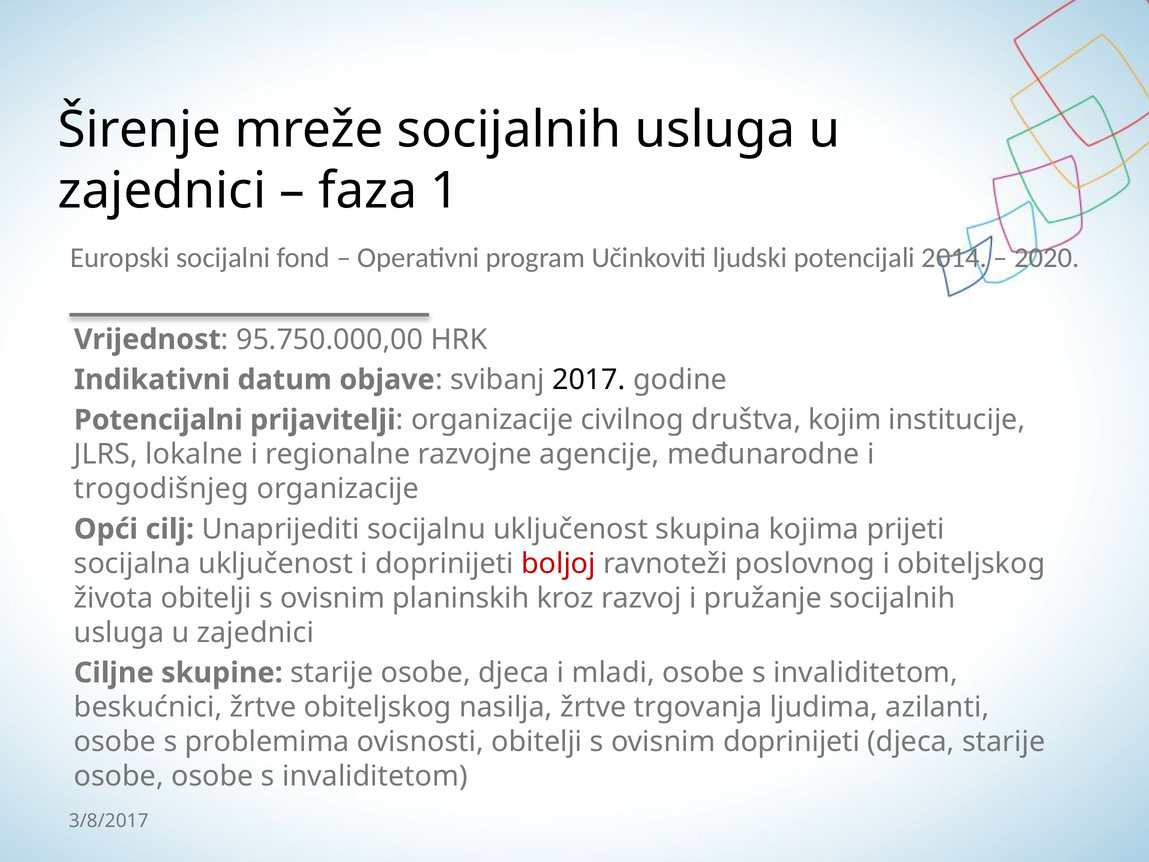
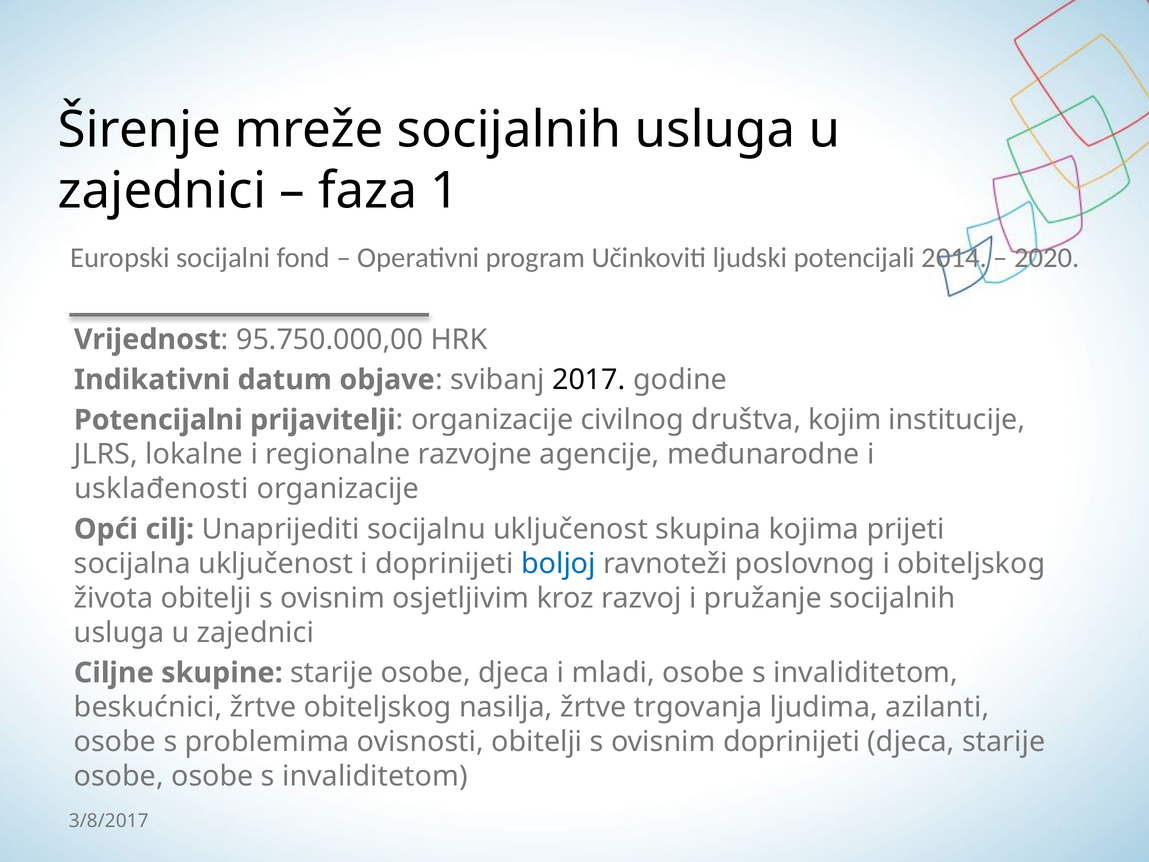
trogodišnjeg: trogodišnjeg -> usklađenosti (161, 489)
boljoj colour: red -> blue (558, 563)
planinskih: planinskih -> osjetljivim (461, 598)
